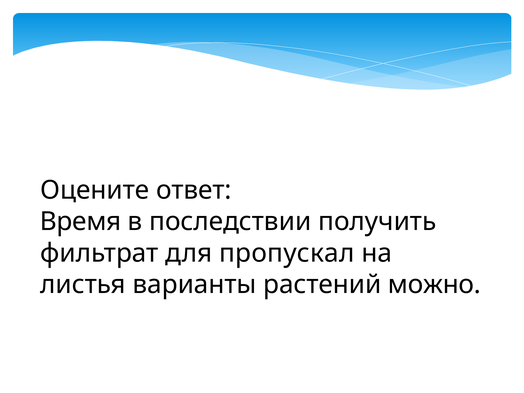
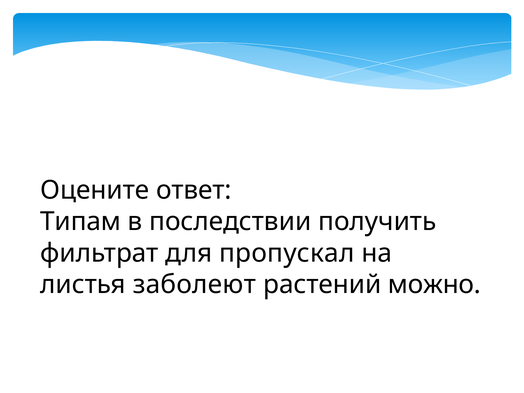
Время: Время -> Типам (81, 222)
варианты: варианты -> заболеют (194, 284)
